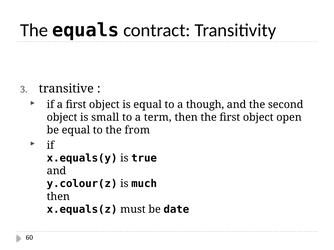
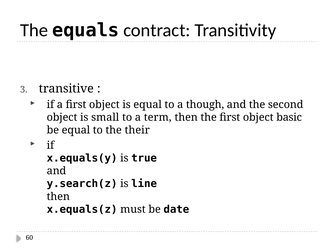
open: open -> basic (289, 118)
from: from -> their (137, 130)
y.colour(z: y.colour(z -> y.search(z (82, 184)
much: much -> line (144, 184)
